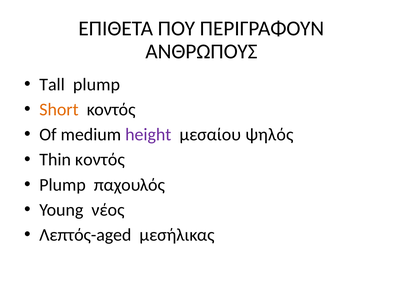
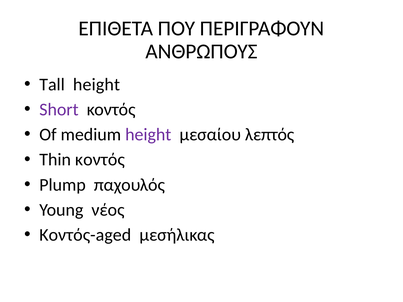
Τall plump: plump -> height (96, 85)
Short colour: orange -> purple (59, 110)
ψηλός: ψηλός -> λεπτός (270, 135)
Λεπτός-aged: Λεπτός-aged -> Κοντός-aged (85, 235)
